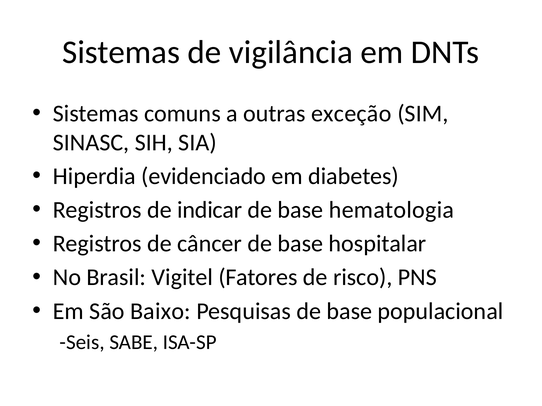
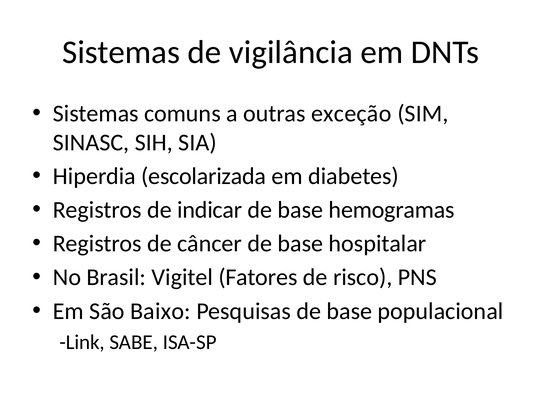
evidenciado: evidenciado -> escolarizada (204, 176)
hematologia: hematologia -> hemogramas (392, 210)
Seis: Seis -> Link (82, 343)
